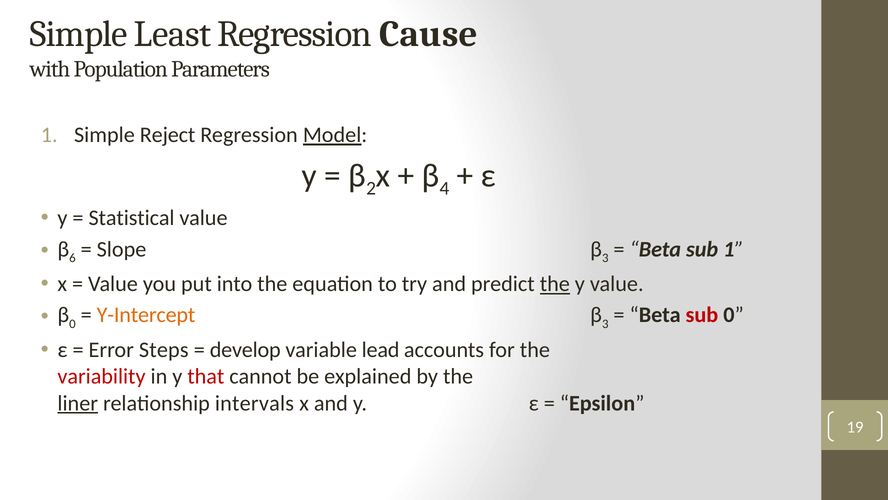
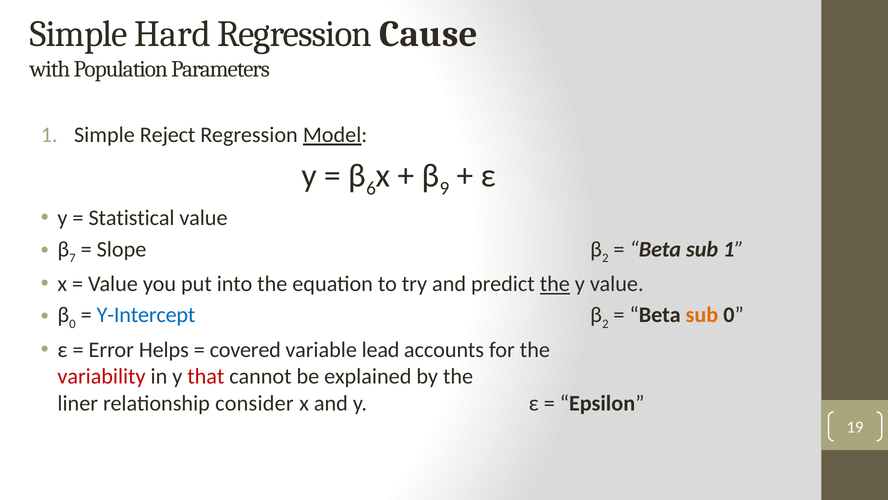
Least: Least -> Hard (172, 34)
2: 2 -> 6 (371, 188)
4: 4 -> 9 (444, 188)
6: 6 -> 7 (72, 258)
3: 3 -> 2 (605, 258)
Y-Intercept colour: orange -> blue (146, 315)
3: 3 -> 2 (605, 323)
sub colour: red -> orange (702, 315)
Steps: Steps -> Helps (164, 350)
develop: develop -> covered (245, 350)
liner underline: present -> none (78, 403)
intervals: intervals -> consider (254, 403)
